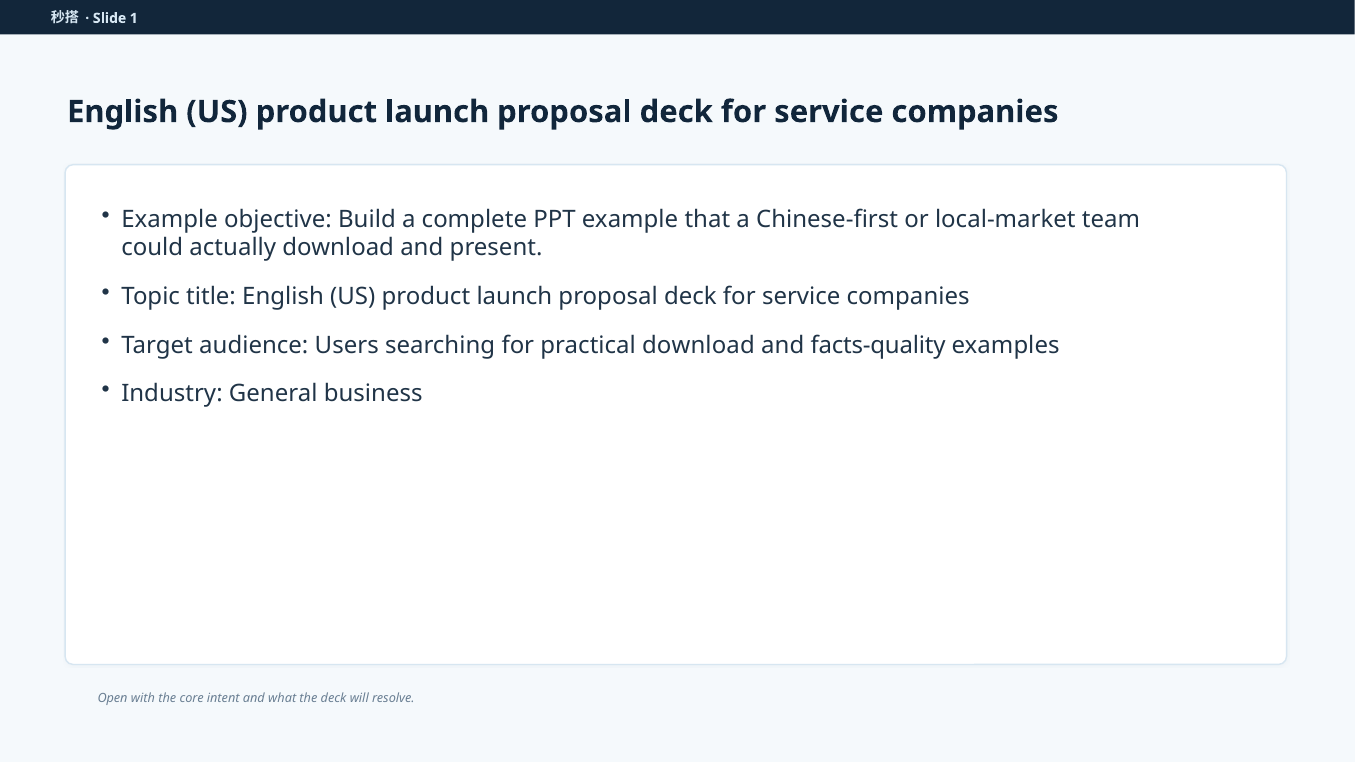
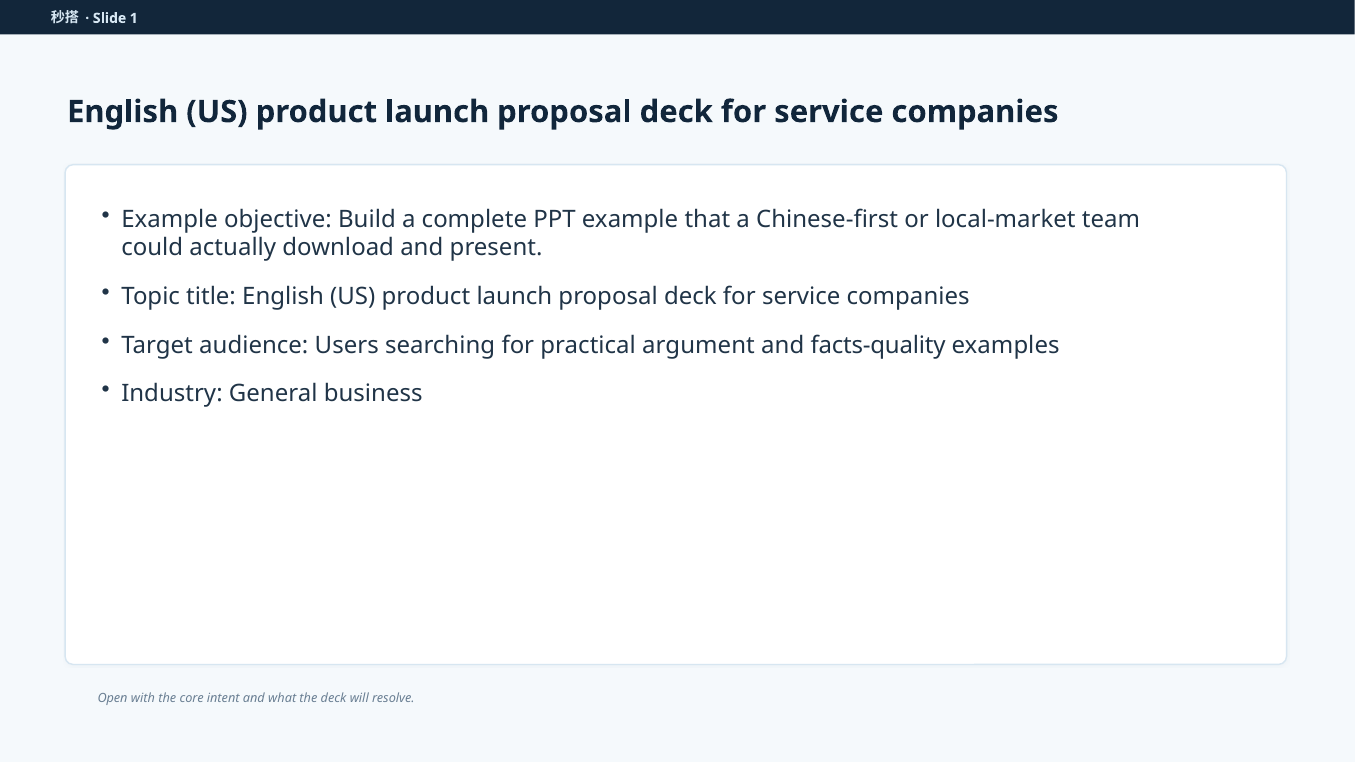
practical download: download -> argument (698, 345)
